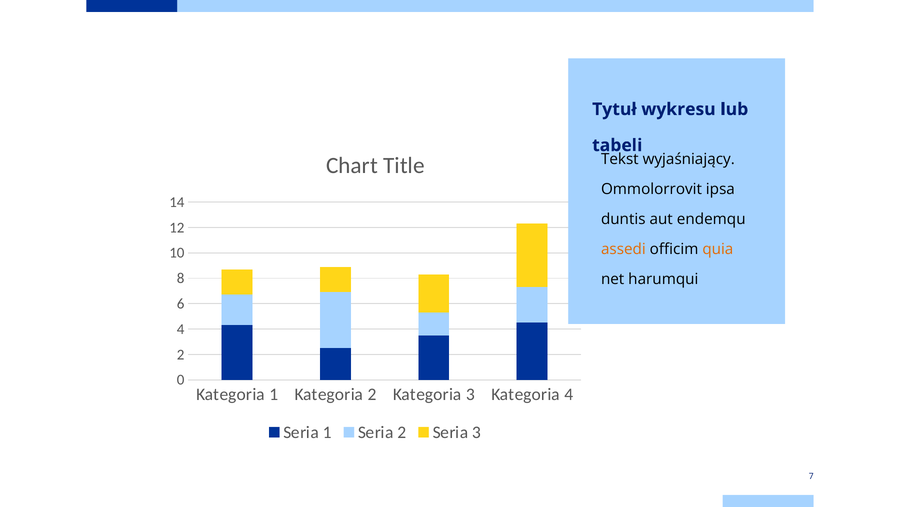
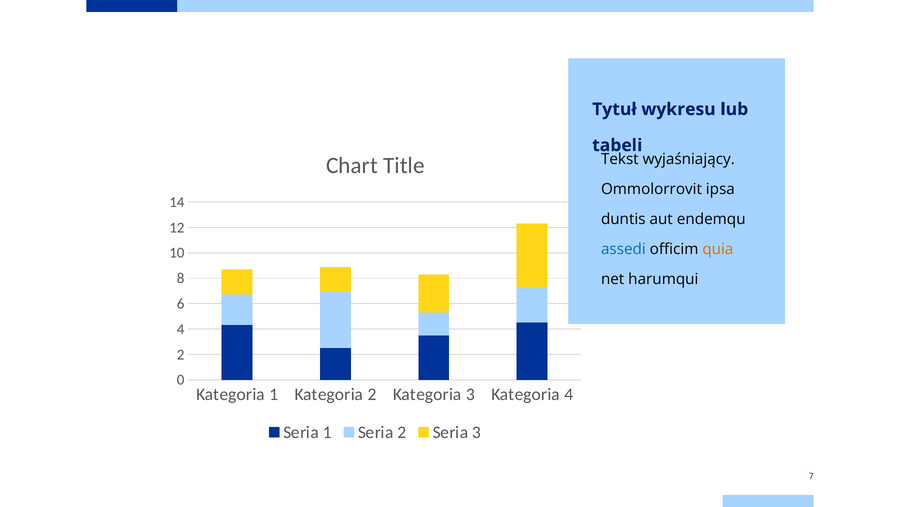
assedi colour: orange -> blue (623, 249)
